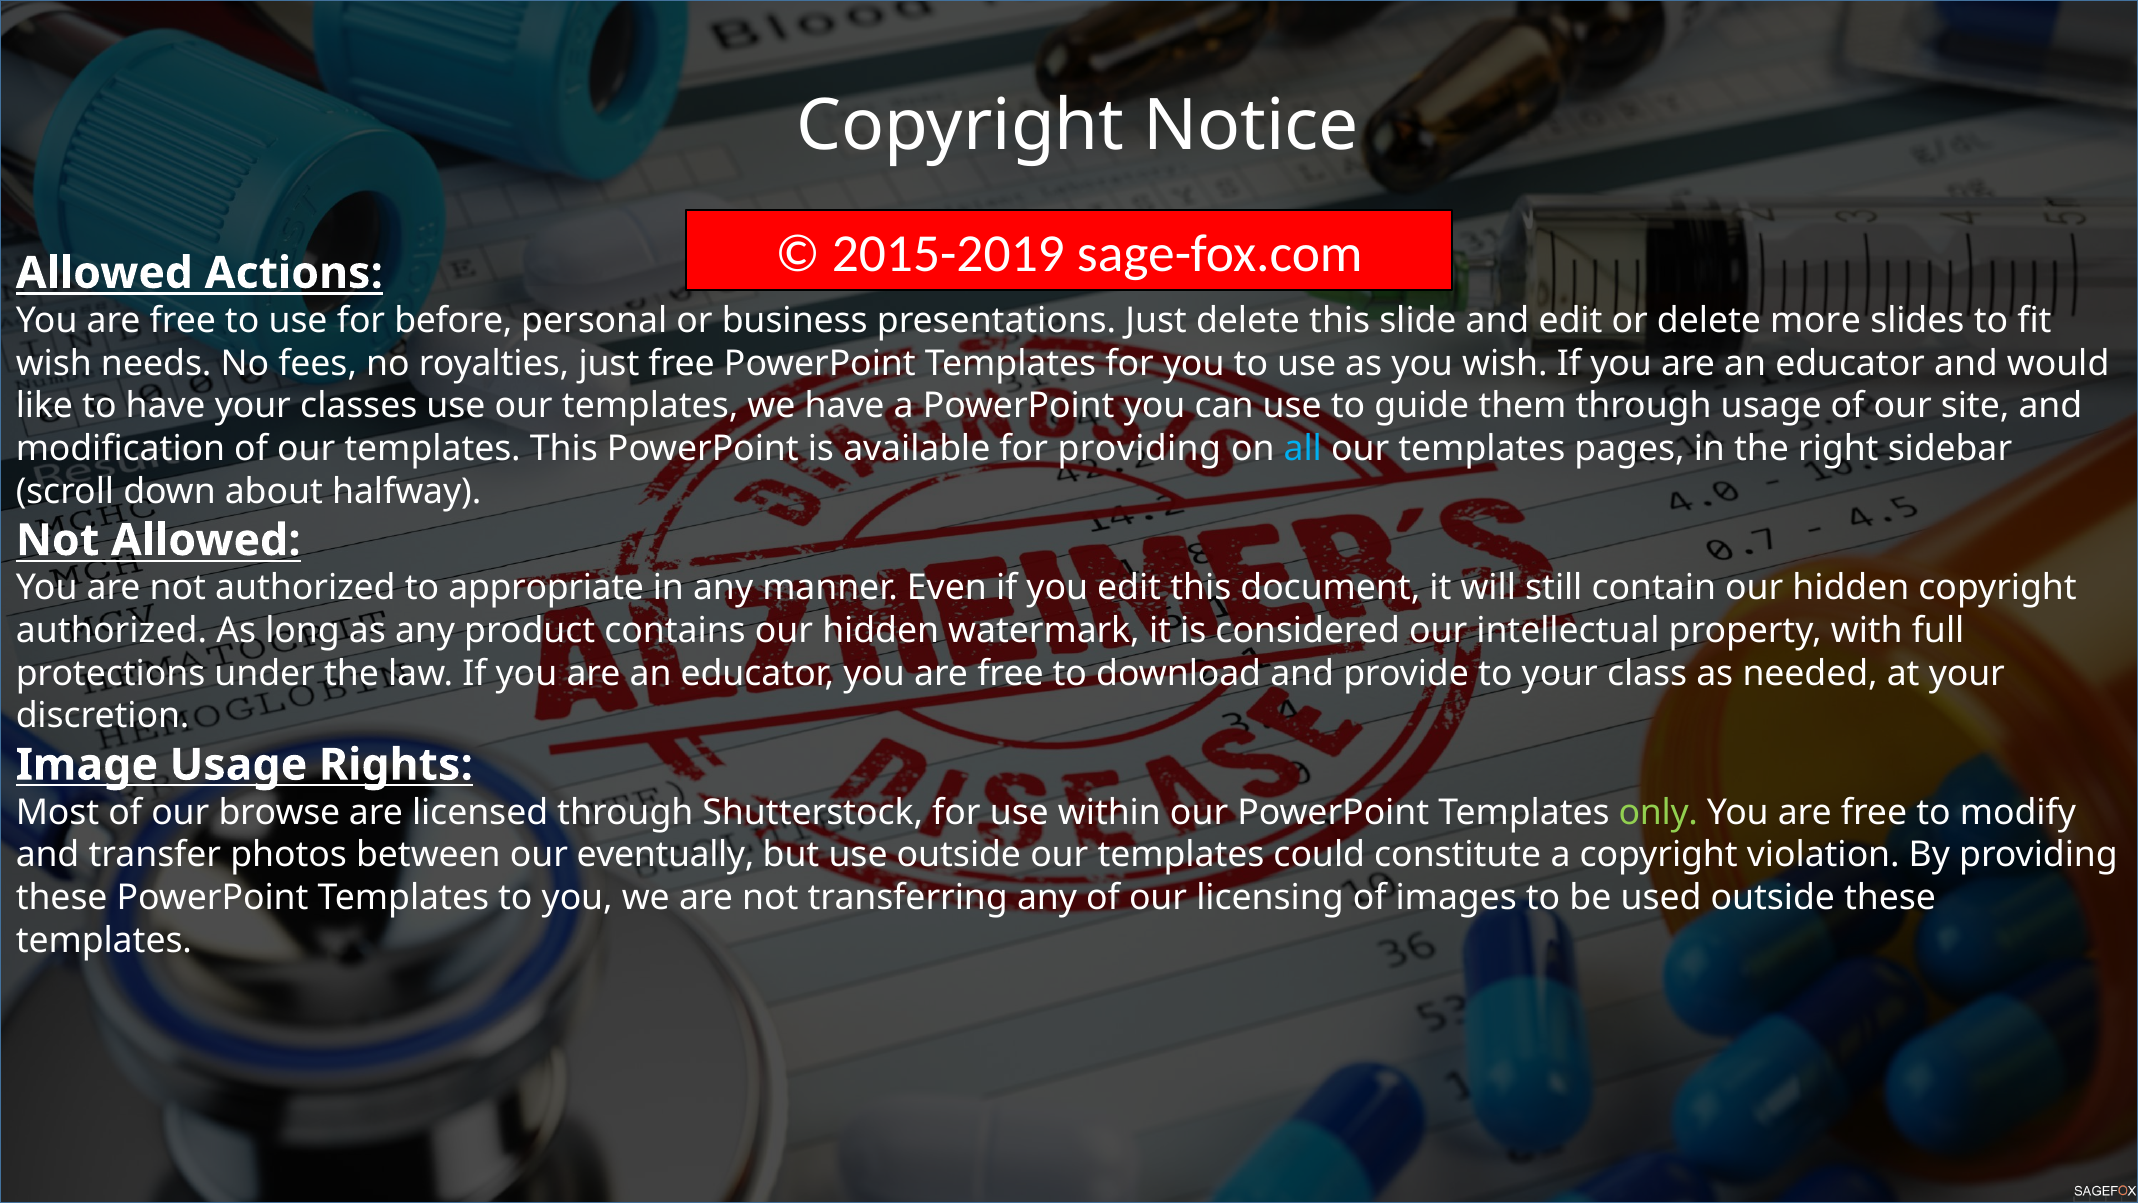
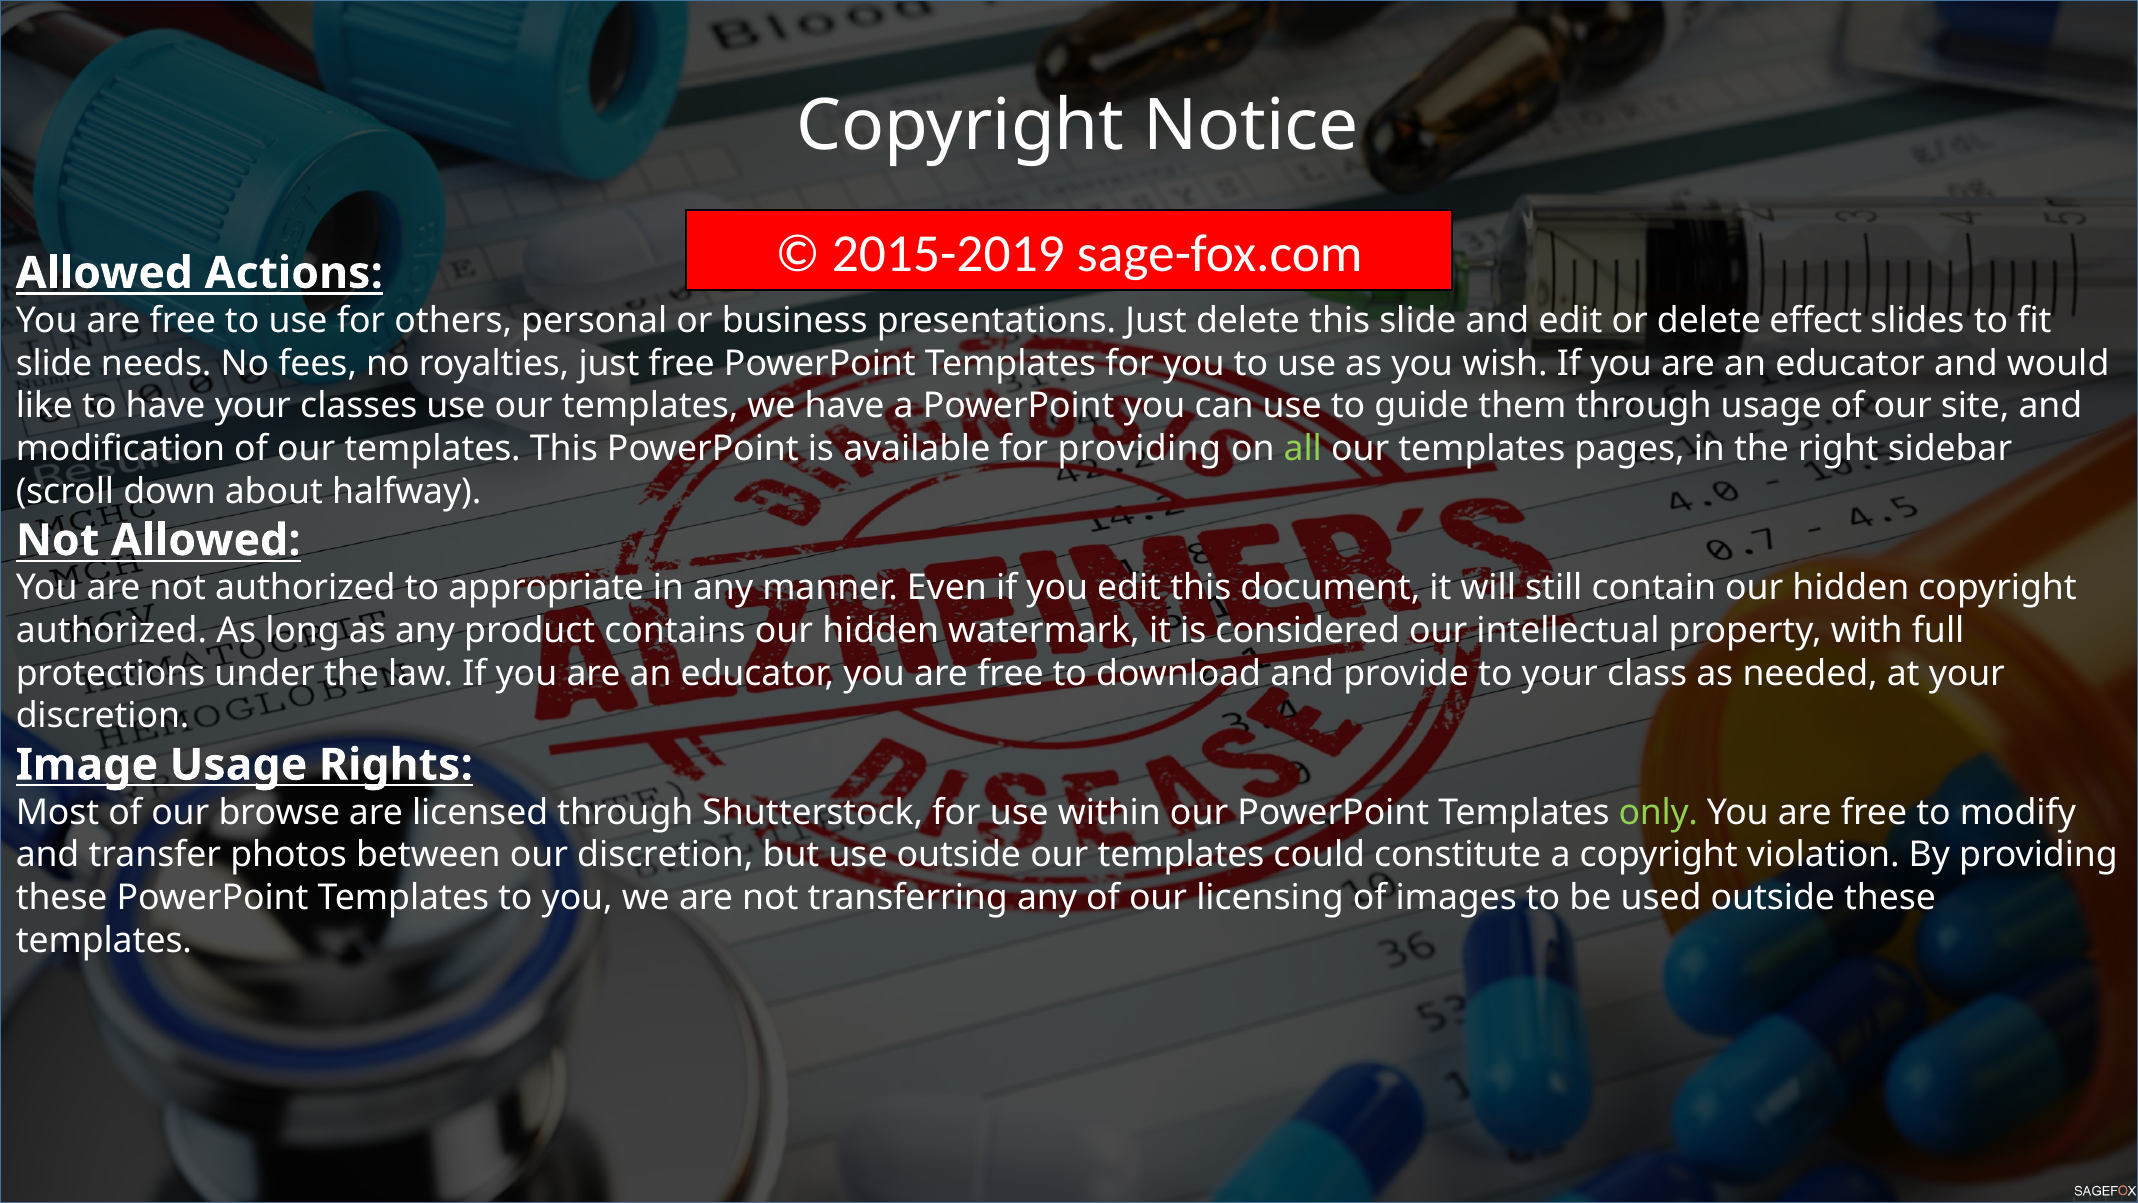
before: before -> others (453, 321)
more: more -> effect (1816, 321)
wish: wish -> slide (54, 363)
all colour: light blue -> light green (1303, 449)
our eventually: eventually -> discretion (665, 855)
